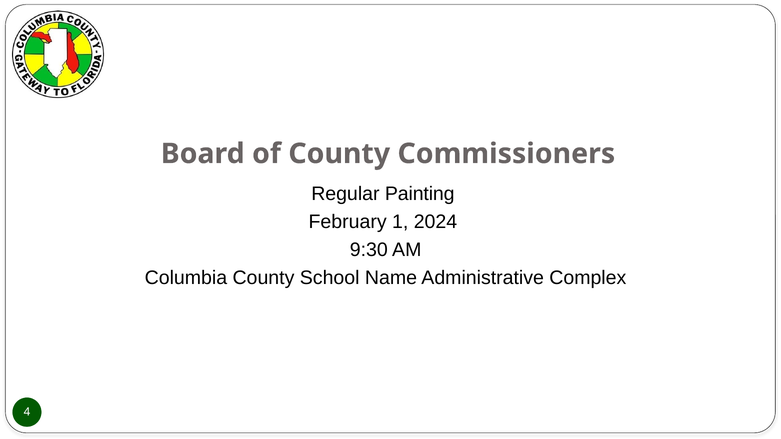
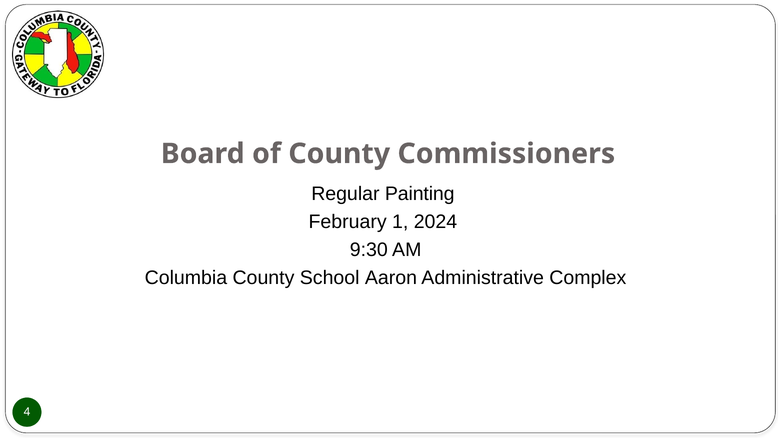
Name: Name -> Aaron (391, 278)
